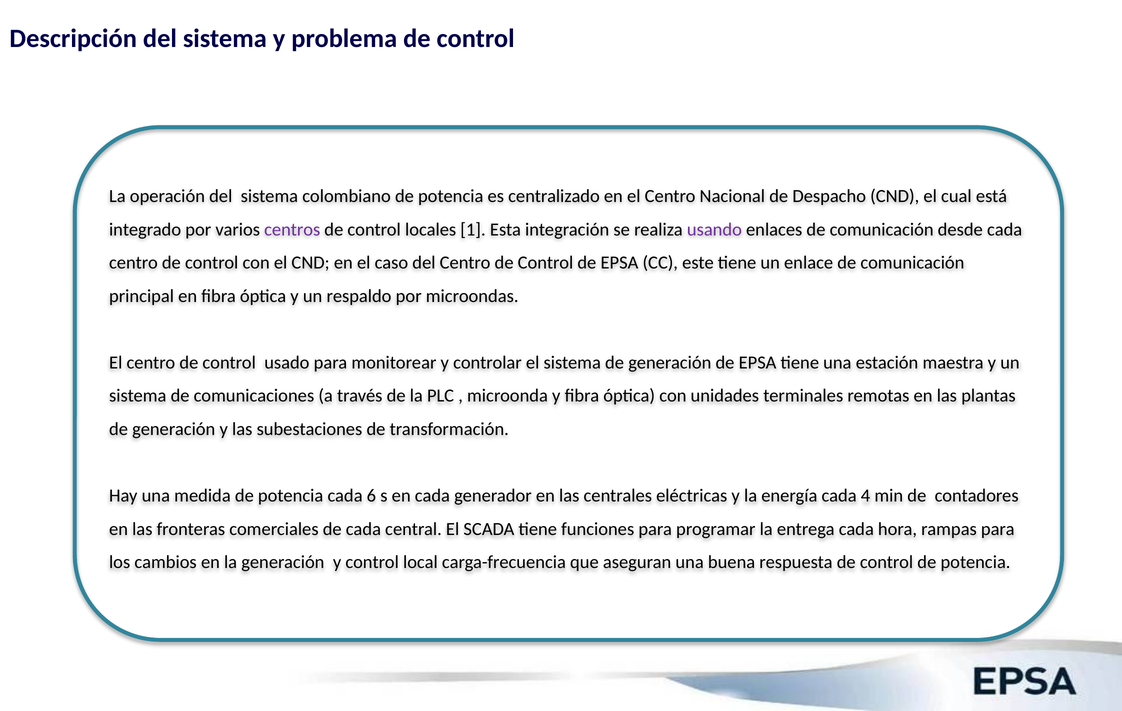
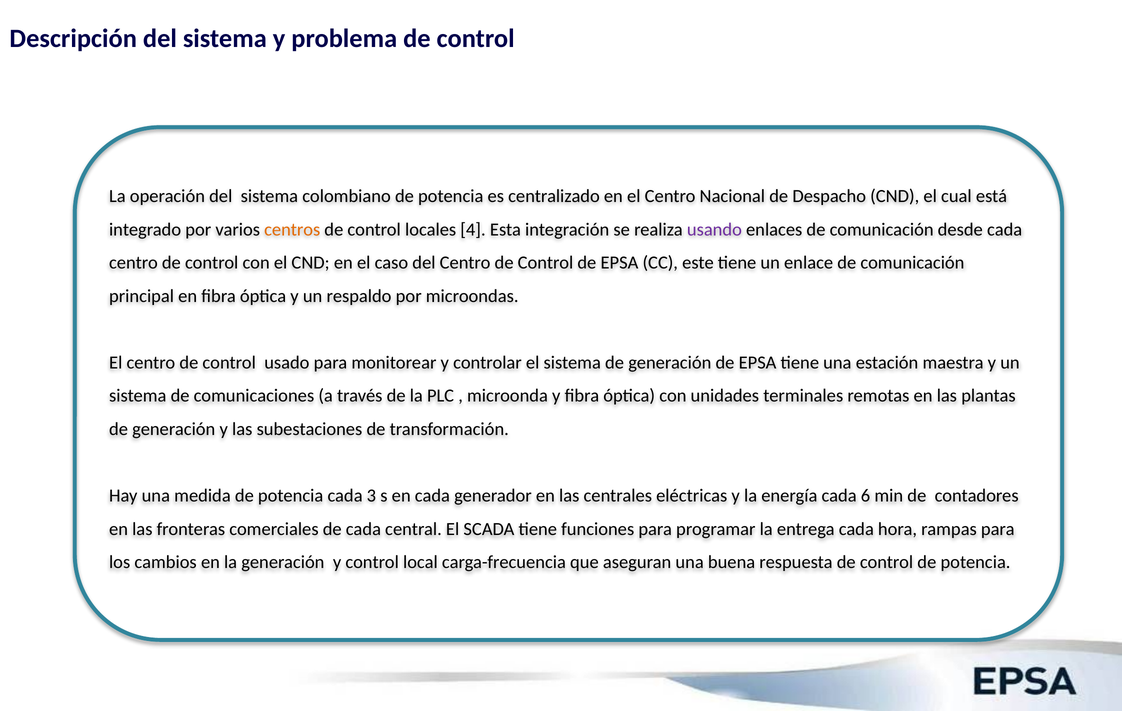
centros colour: purple -> orange (292, 229)
1: 1 -> 4 (473, 229)
6: 6 -> 3 (371, 495)
4: 4 -> 6 (866, 495)
